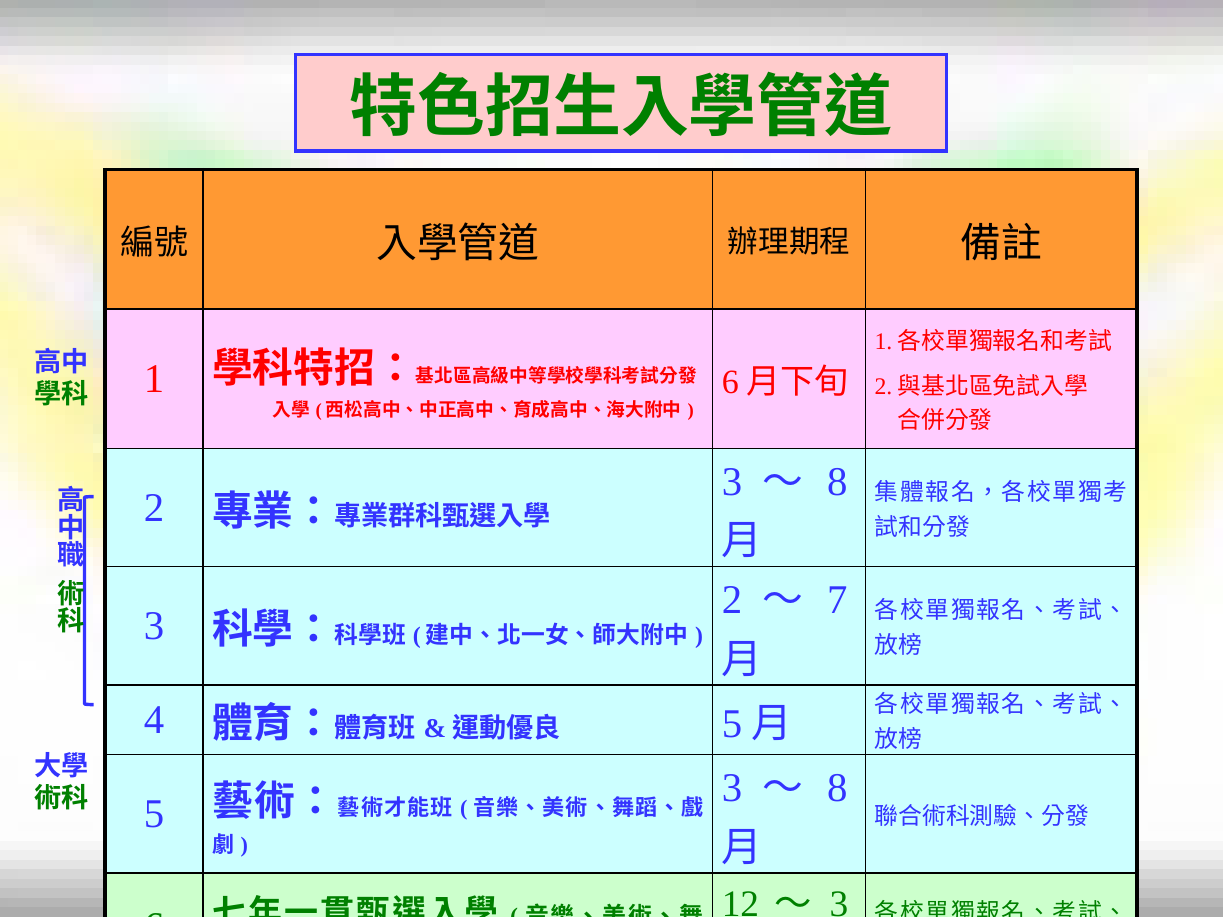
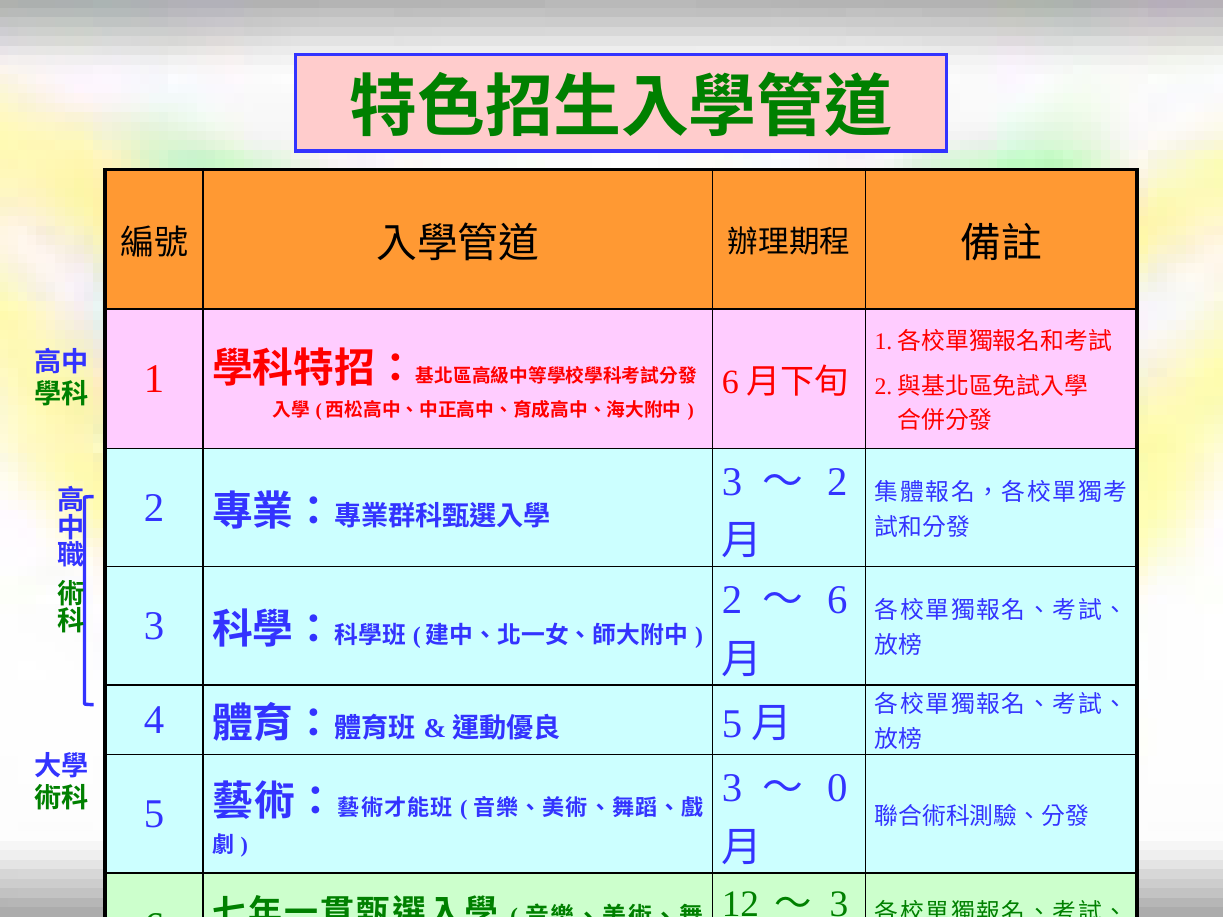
8: 8 -> 2 (837, 482)
7: 7 -> 6 (837, 601)
8: 8 -> 0 (837, 789)
